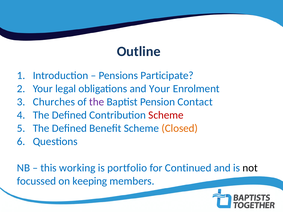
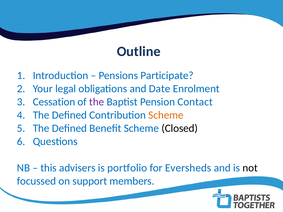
and Your: Your -> Date (160, 89)
Churches: Churches -> Cessation (54, 102)
Scheme colour: red -> orange (166, 115)
Closed colour: orange -> black (180, 128)
working: working -> advisers (77, 168)
Continued: Continued -> Eversheds (188, 168)
keeping: keeping -> support (90, 181)
